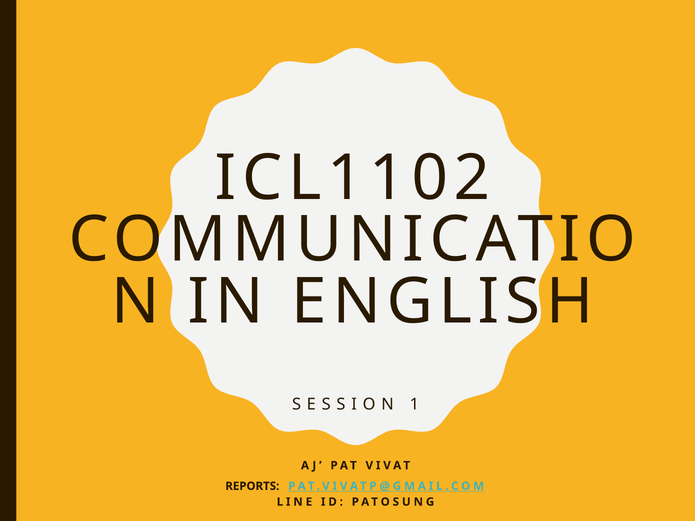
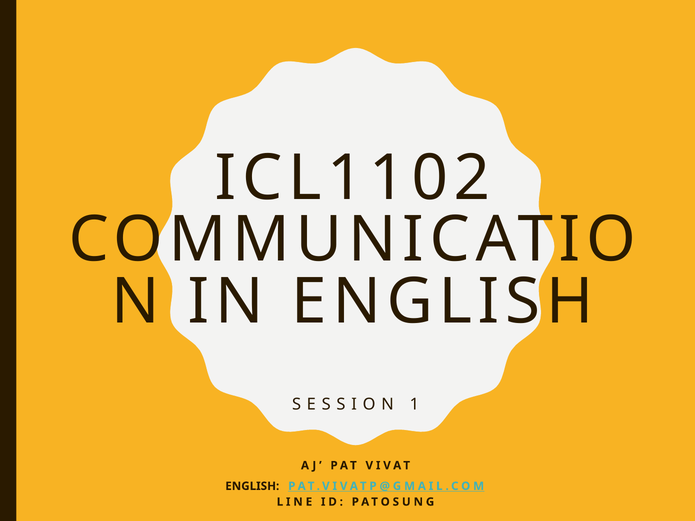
REPORTS: REPORTS -> ENGLISH (252, 486)
